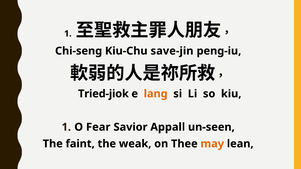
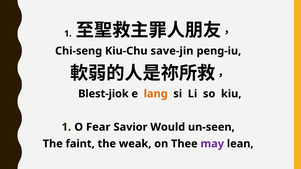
Tried-jiok: Tried-jiok -> Blest-jiok (103, 94)
Appall: Appall -> Would (168, 127)
may colour: orange -> purple (212, 144)
